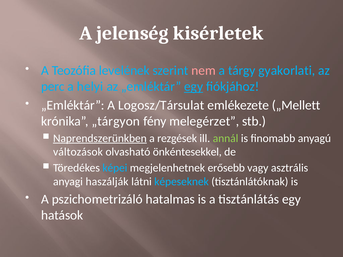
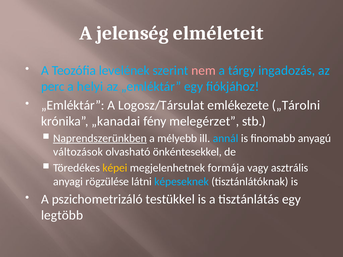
kisérletek: kisérletek -> elméleteit (218, 33)
gyakorlati: gyakorlati -> ingadozás (287, 71)
egy underline: present -> none (194, 87)
„Mellett: „Mellett -> „Tárolni (296, 105)
„tárgyon: „tárgyon -> „kanadai (116, 121)
rezgések: rezgések -> mélyebb (177, 138)
annál colour: light green -> light blue (226, 138)
képei colour: light blue -> yellow (115, 168)
erősebb: erősebb -> formája (226, 168)
haszálják: haszálják -> rögzülése (107, 182)
hatalmas: hatalmas -> testükkel (170, 200)
hatások: hatások -> legtöbb (62, 216)
